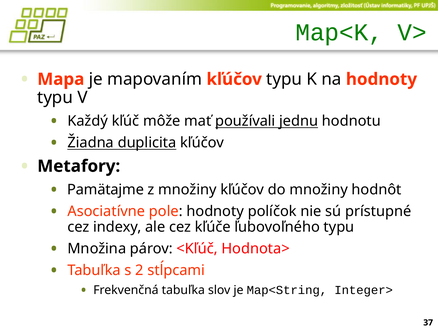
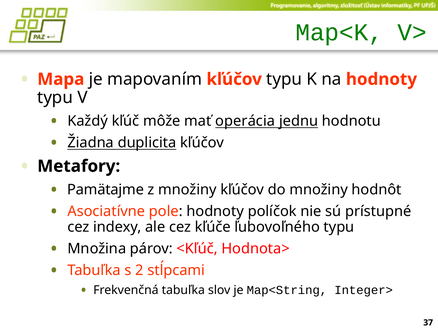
používali: používali -> operácia (245, 121)
